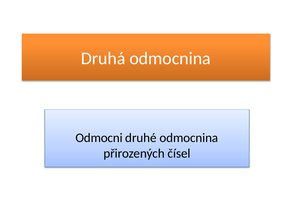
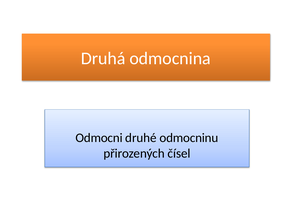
druhé odmocnina: odmocnina -> odmocninu (189, 138)
